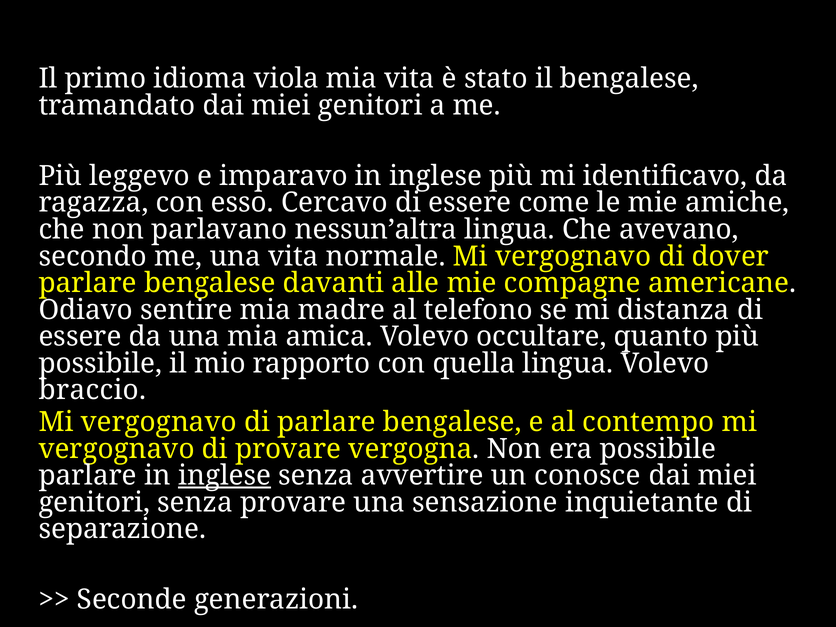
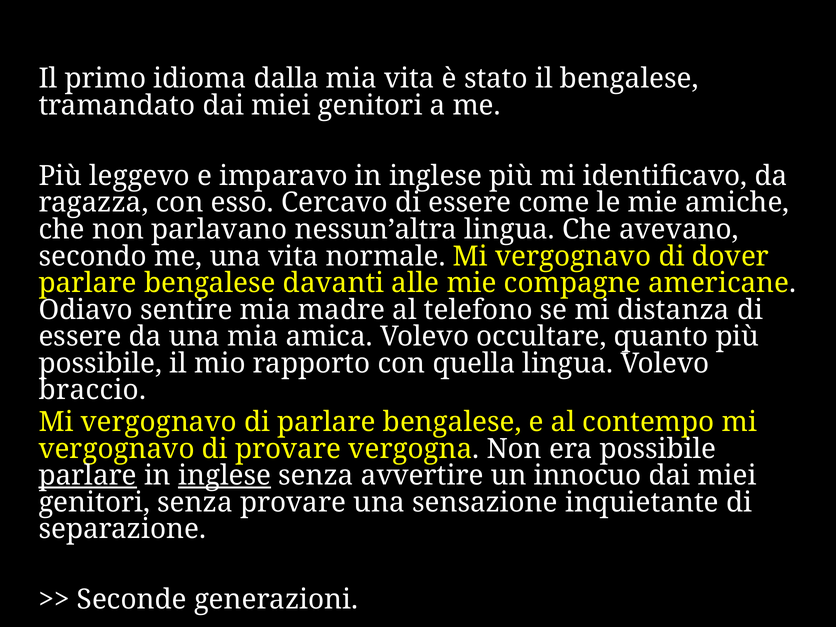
viola: viola -> dalla (286, 79)
parlare underline: none -> present (88, 476)
conosce: conosce -> innocuo (588, 476)
